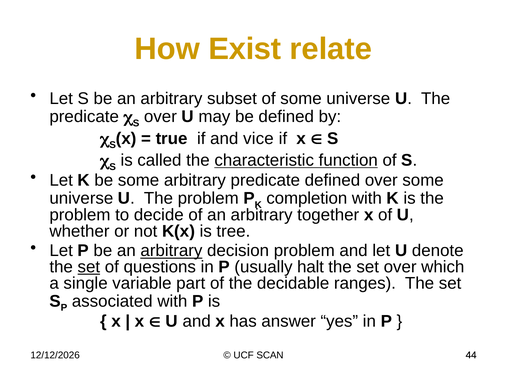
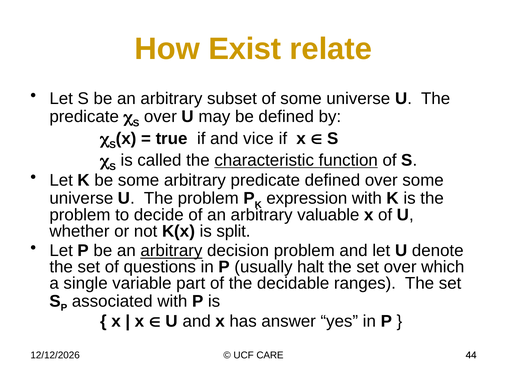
completion: completion -> expression (307, 198)
together: together -> valuable (328, 215)
tree: tree -> split (233, 231)
set underline: present -> none (89, 267)
SCAN: SCAN -> CARE (270, 355)
